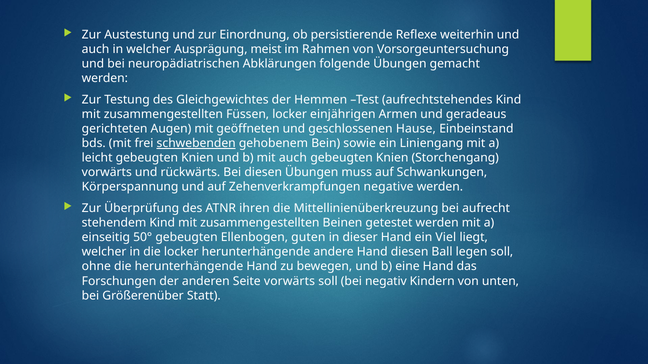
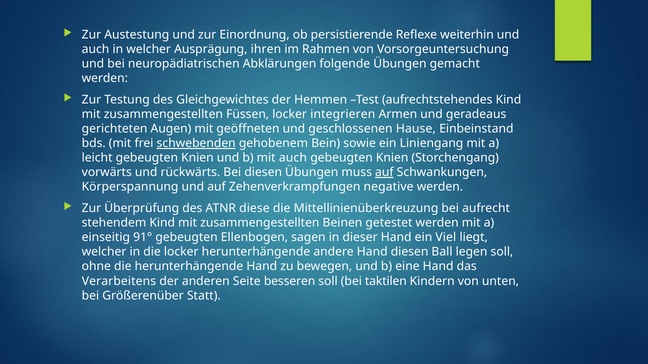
meist: meist -> ihren (266, 49)
einjährigen: einjährigen -> integrieren (343, 114)
auf underline: none -> present (384, 173)
ihren: ihren -> diese (254, 209)
50°: 50° -> 91° (143, 238)
guten: guten -> sagen (308, 238)
Forschungen: Forschungen -> Verarbeitens (119, 281)
Seite vorwärts: vorwärts -> besseren (290, 281)
negativ: negativ -> taktilen (386, 281)
